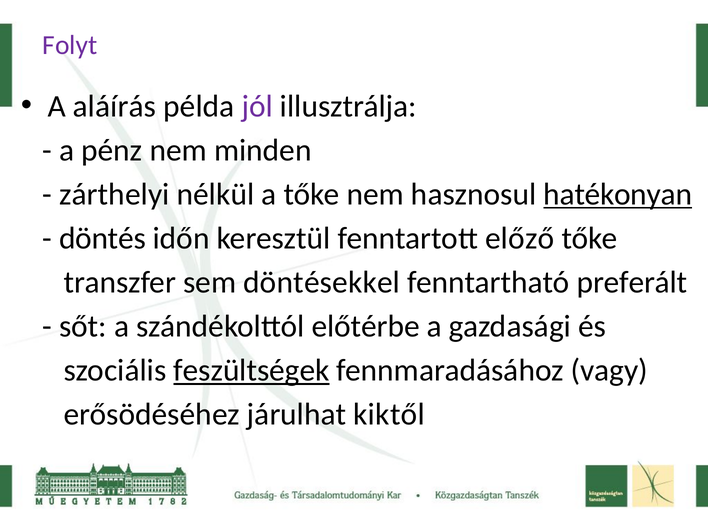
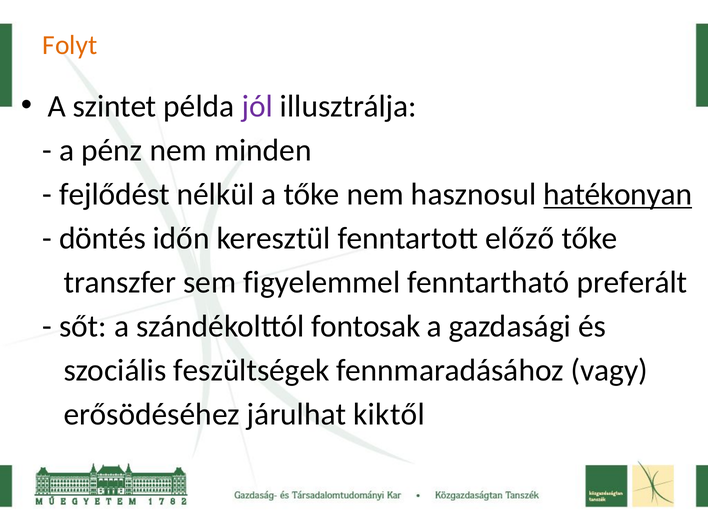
Folyt colour: purple -> orange (70, 45)
aláírás: aláírás -> szintet (115, 106)
zárthelyi: zárthelyi -> fejlődést (114, 194)
döntésekkel: döntésekkel -> figyelemmel (322, 282)
előtérbe: előtérbe -> fontosak (366, 326)
feszültségek underline: present -> none (251, 371)
